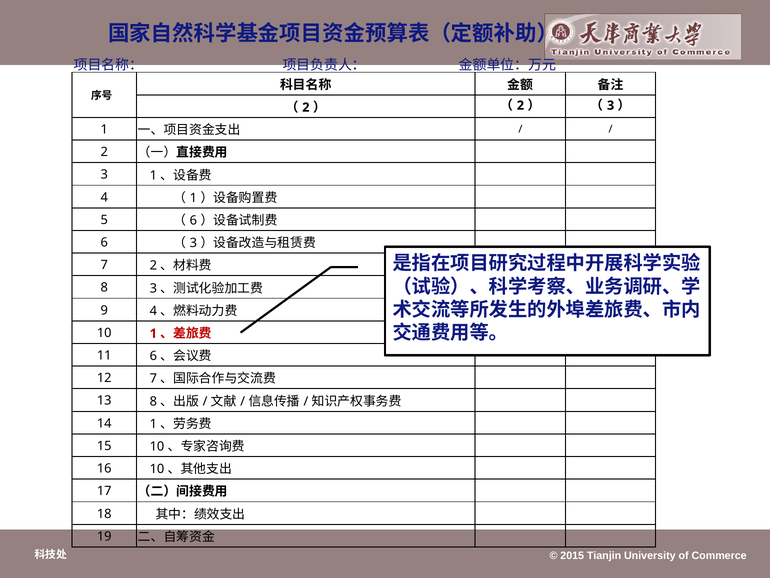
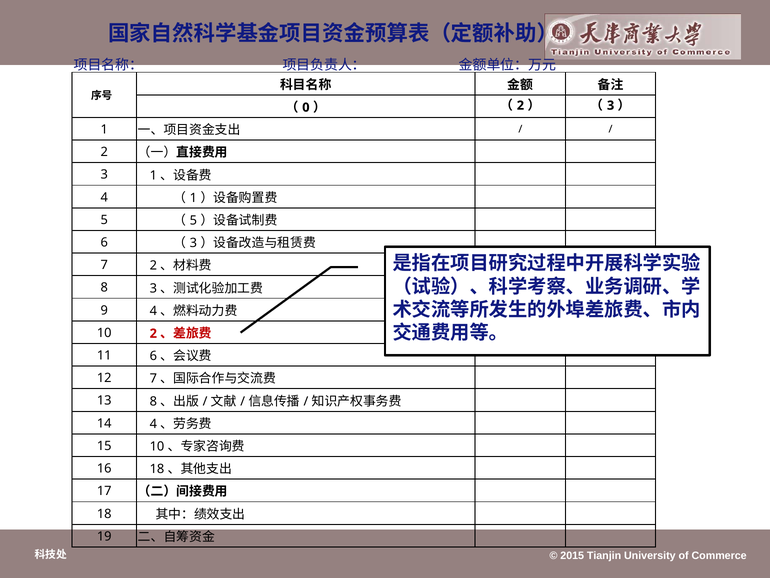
2: 2 -> 0 (306, 107)
6: 6 -> 5 (193, 220)
10 1: 1 -> 2 (153, 333)
14 1: 1 -> 4 (153, 424)
16 10: 10 -> 18 (157, 469)
